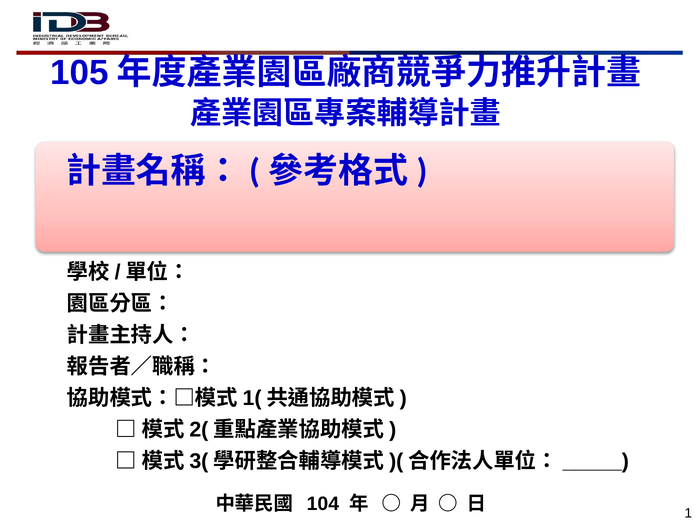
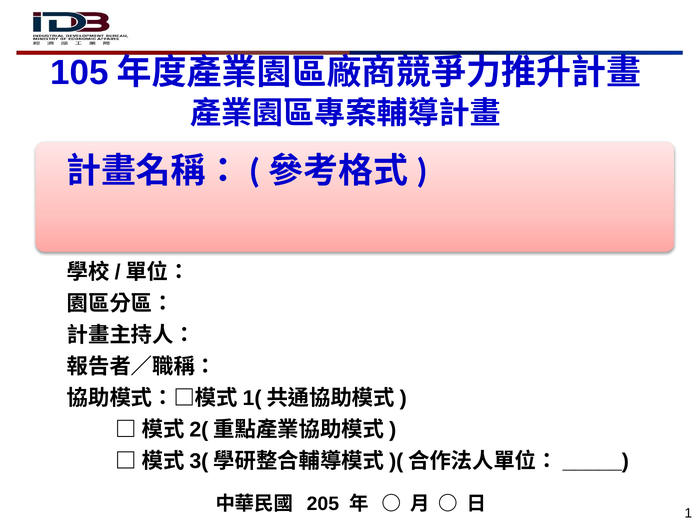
104: 104 -> 205 (323, 504)
